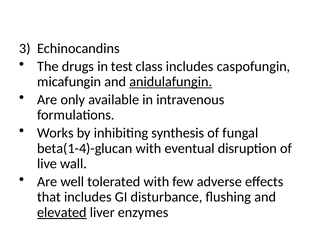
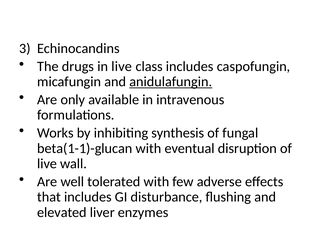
in test: test -> live (122, 66)
beta(1-4)-glucan: beta(1-4)-glucan -> beta(1-1)-glucan (85, 148)
elevated underline: present -> none (62, 212)
